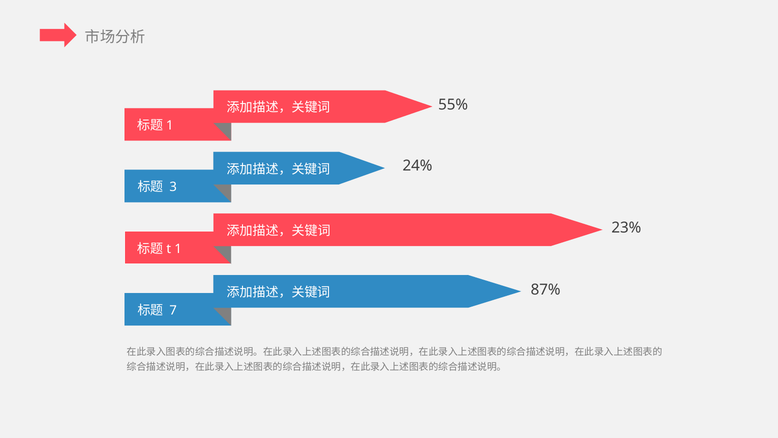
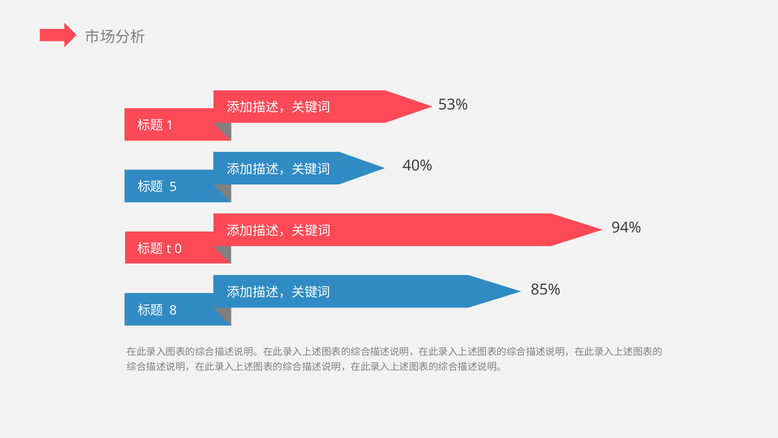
55%: 55% -> 53% (453, 105)
24%: 24% -> 40% (418, 165)
3: 3 -> 5 (173, 187)
23%: 23% -> 94% (626, 228)
1: 1 -> 0 (178, 249)
87%: 87% -> 85% (546, 289)
7: 7 -> 8 (173, 310)
